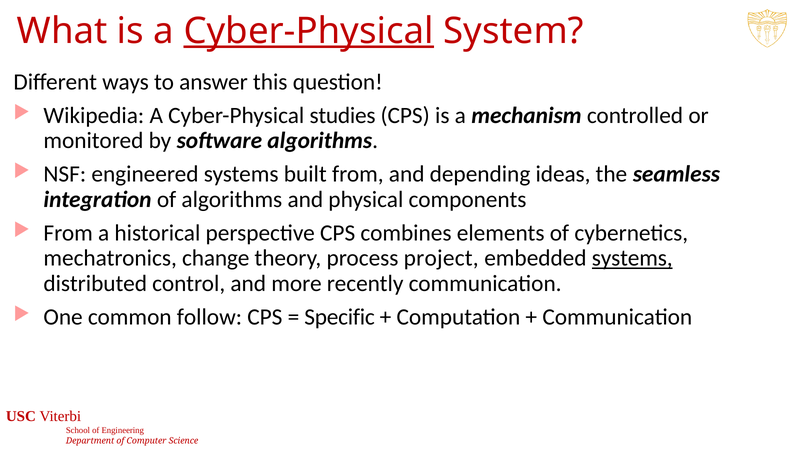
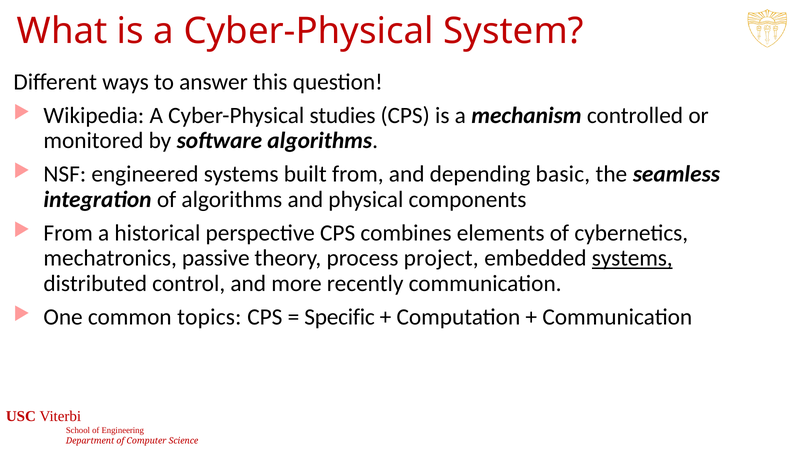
Cyber-Physical underline: present -> none (309, 31)
ideas: ideas -> basic (563, 174)
change: change -> passive (216, 258)
follow: follow -> topics (209, 317)
